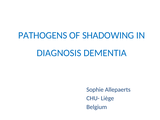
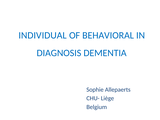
PATHOGENS: PATHOGENS -> INDIVIDUAL (43, 35)
SHADOWING: SHADOWING -> BEHAVIORAL (108, 35)
